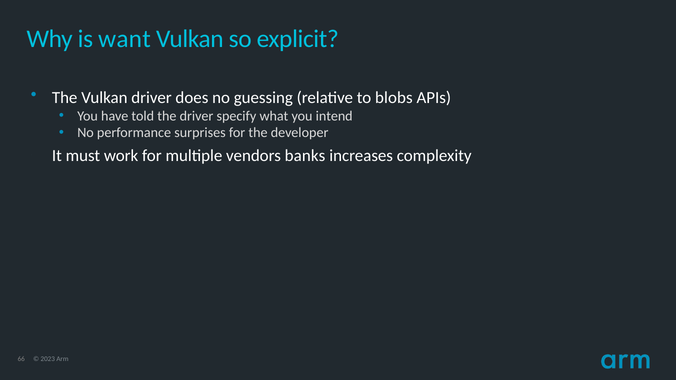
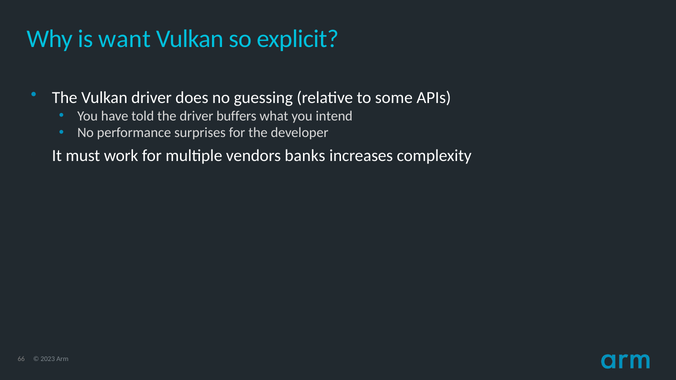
blobs: blobs -> some (394, 98)
specify: specify -> buffers (236, 116)
